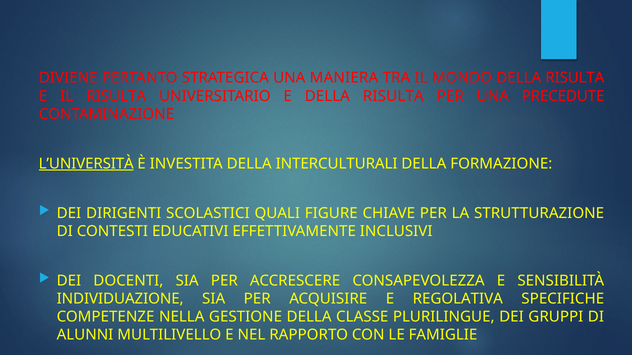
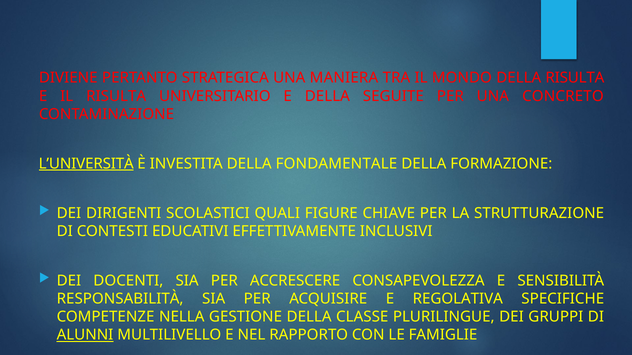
E DELLA RISULTA: RISULTA -> SEGUITE (393, 96)
PRECEDUTE: PRECEDUTE -> CONCRETO (563, 96)
INTERCULTURALI: INTERCULTURALI -> FONDAMENTALE (336, 164)
INDIVIDUAZIONE: INDIVIDUAZIONE -> RESPONSABILITÀ (120, 299)
ALUNNI underline: none -> present (85, 335)
